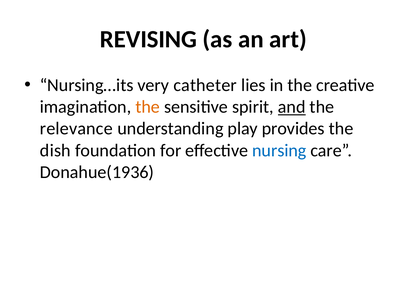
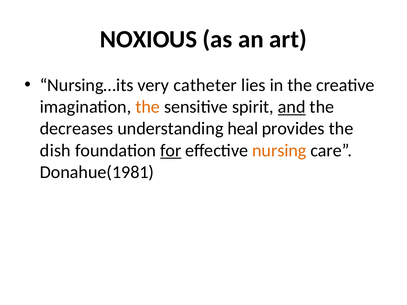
REVISING: REVISING -> NOXIOUS (149, 39)
relevance: relevance -> decreases (76, 129)
play: play -> heal (243, 129)
for underline: none -> present (171, 151)
nursing colour: blue -> orange (279, 151)
Donahue(1936: Donahue(1936 -> Donahue(1981 (97, 172)
